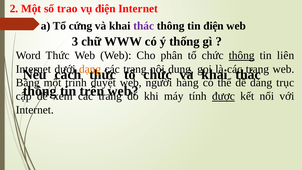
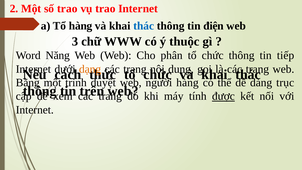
vụ điện: điện -> trao (105, 9)
Tổ cứng: cứng -> hàng (81, 26)
thác colour: purple -> blue (144, 26)
thống: thống -> thuộc (184, 41)
Word Thức: Thức -> Năng (58, 55)
thông underline: present -> none (242, 55)
liên: liên -> tiếp (286, 55)
